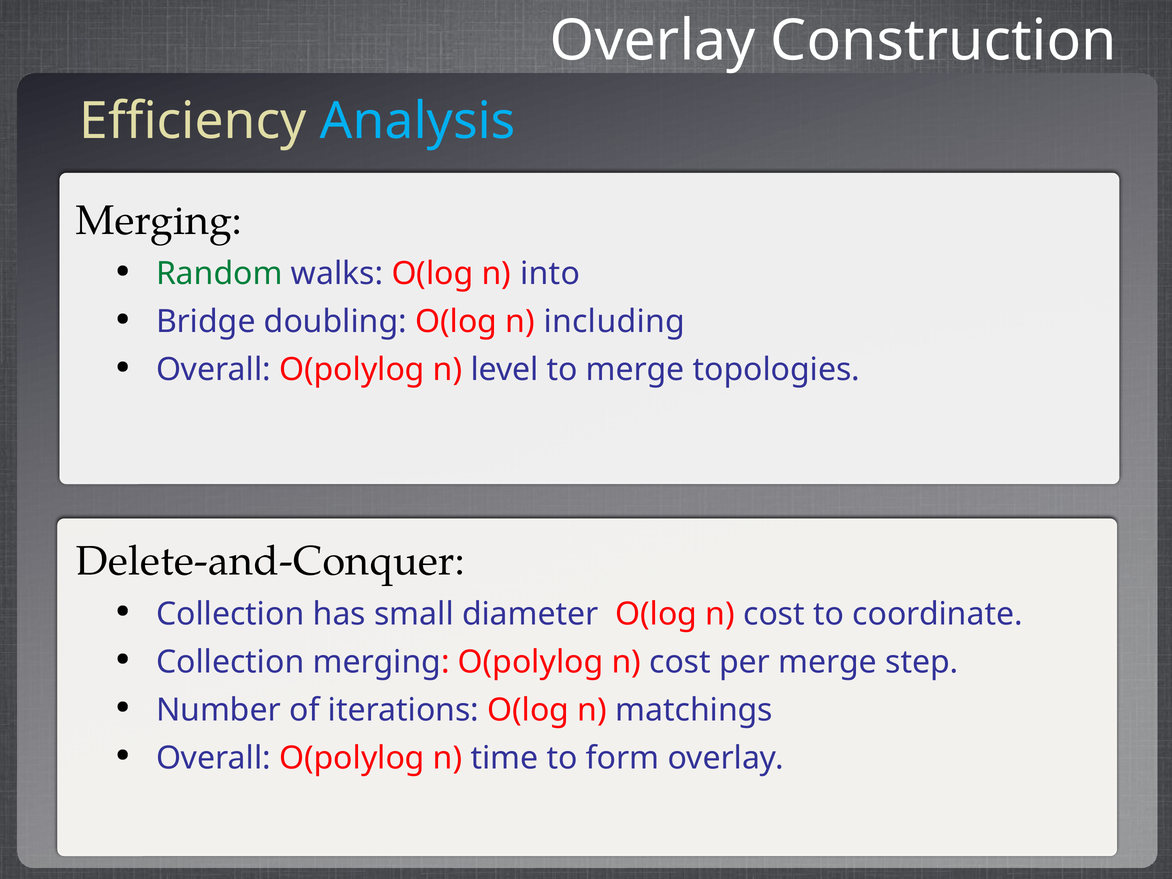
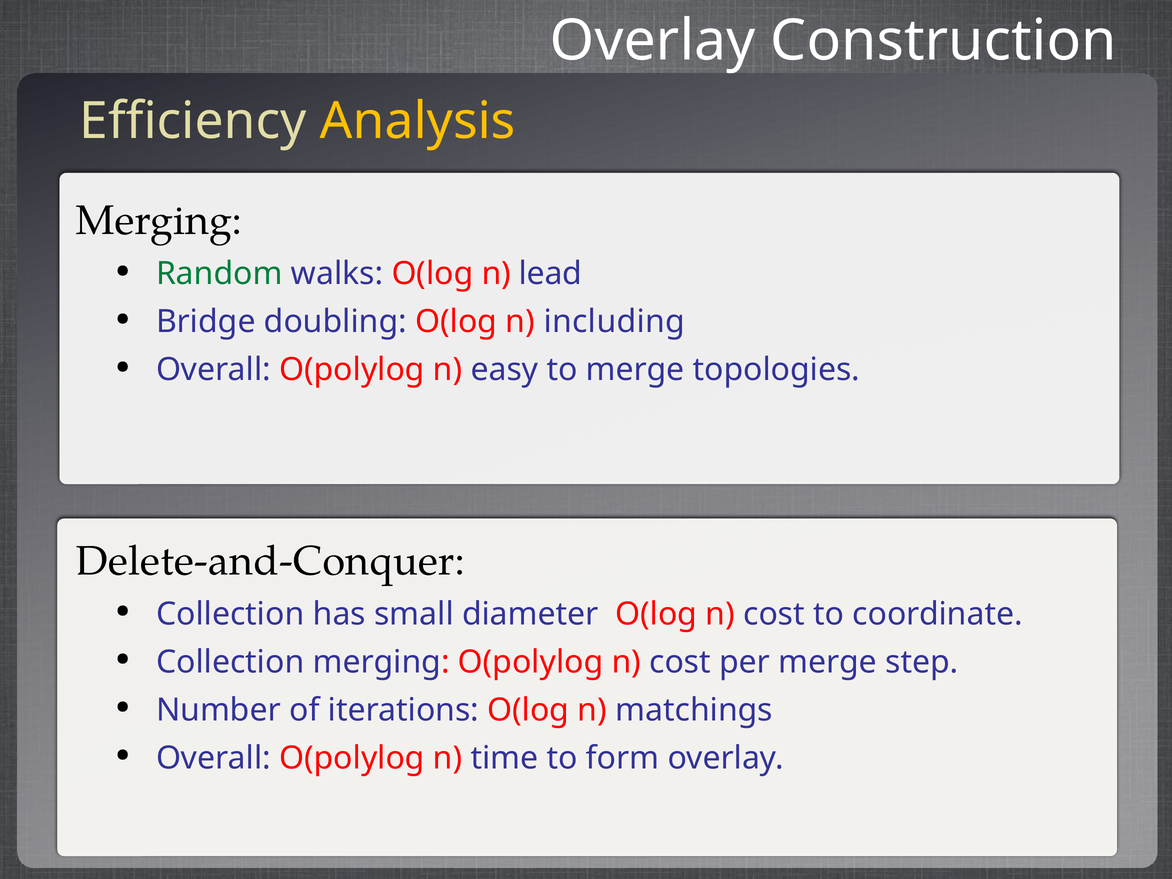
Analysis colour: light blue -> yellow (418, 121)
into: into -> lead (550, 274)
level: level -> easy (504, 370)
